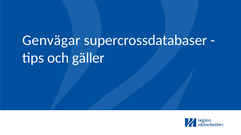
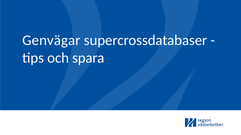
gäller: gäller -> spara (88, 58)
